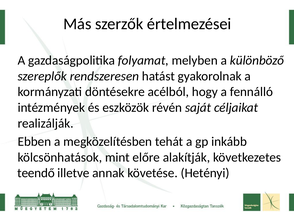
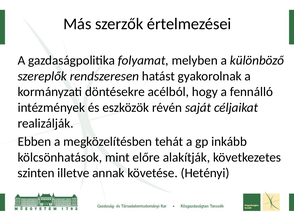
teendő: teendő -> szinten (36, 173)
